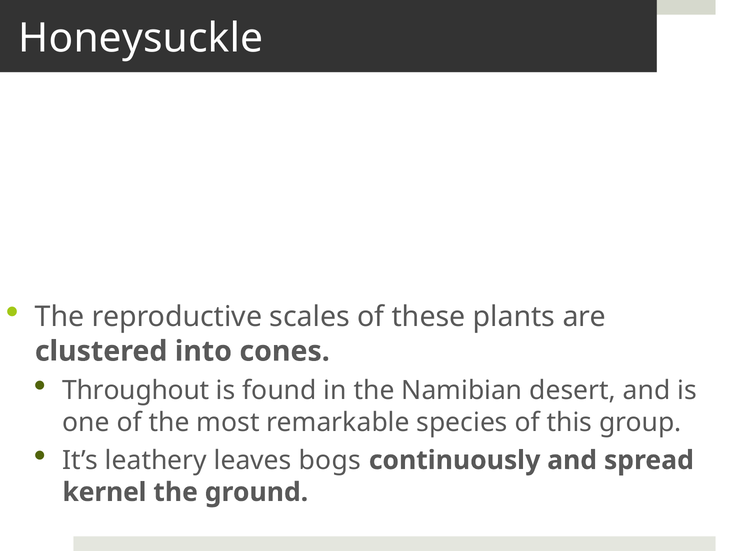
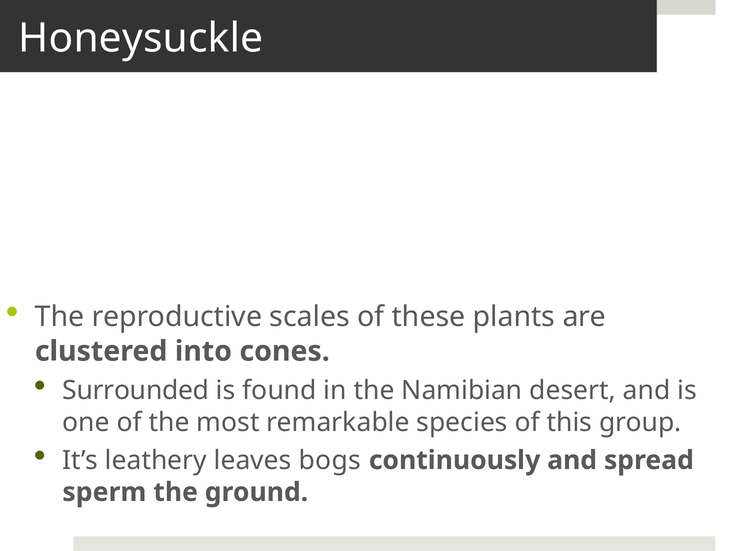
Throughout: Throughout -> Surrounded (136, 390)
kernel: kernel -> sperm (104, 492)
